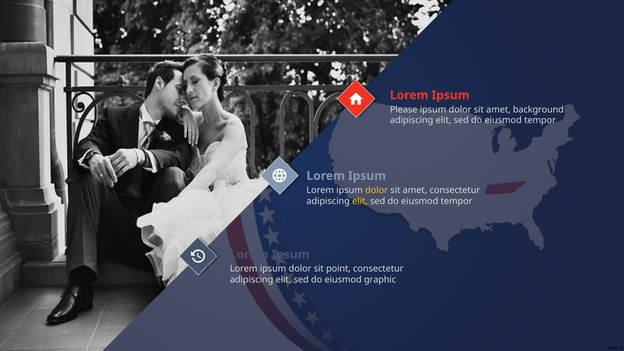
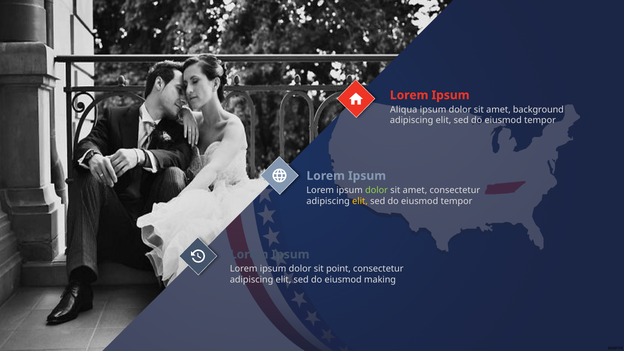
Please: Please -> Aliqua (404, 110)
dolor colour: yellow -> light green (377, 190)
graphic: graphic -> making (380, 280)
